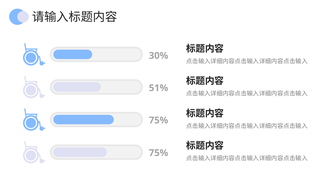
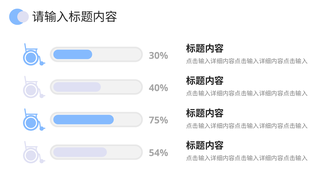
51%: 51% -> 40% (159, 88)
75%: 75% -> 54% (159, 153)
